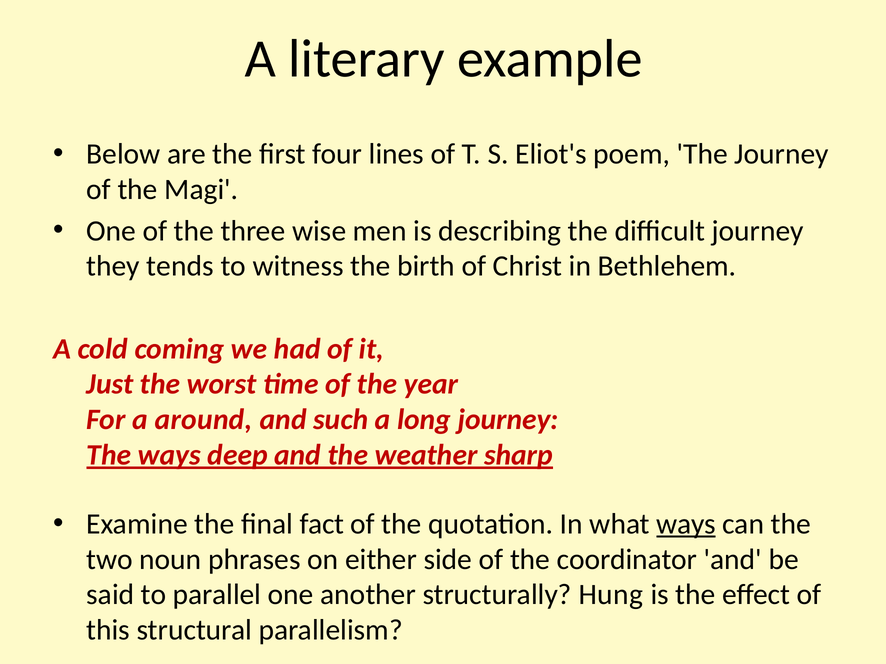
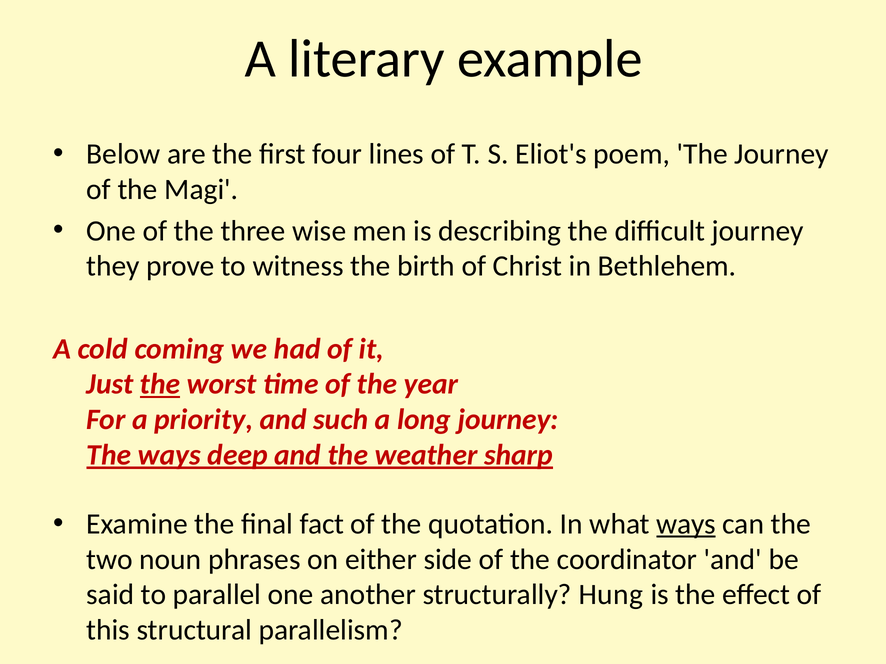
tends: tends -> prove (180, 266)
the underline: none -> present (160, 385)
around: around -> priority (204, 420)
